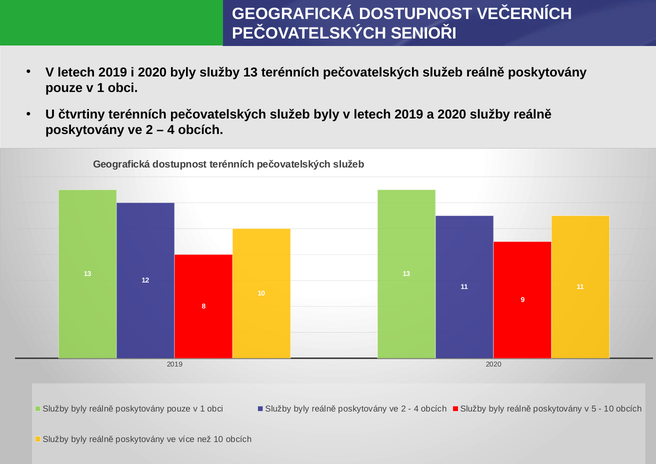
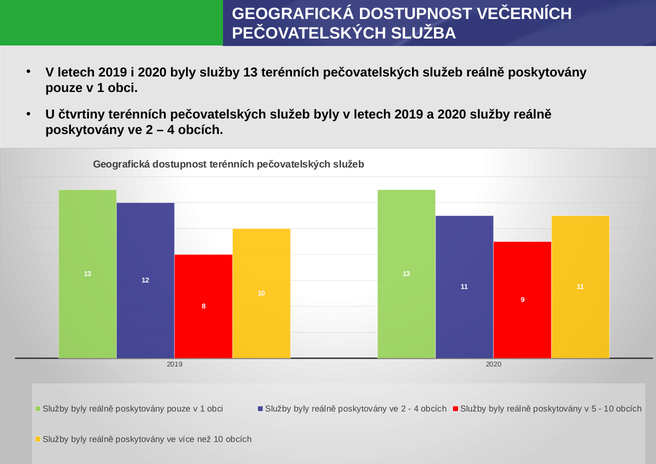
SENIOŘI: SENIOŘI -> SLUŽBA (424, 33)
